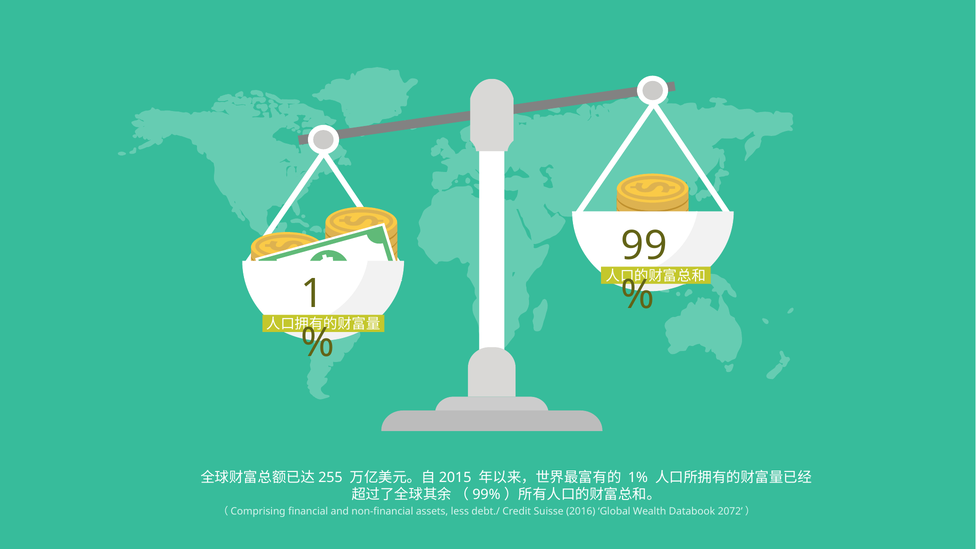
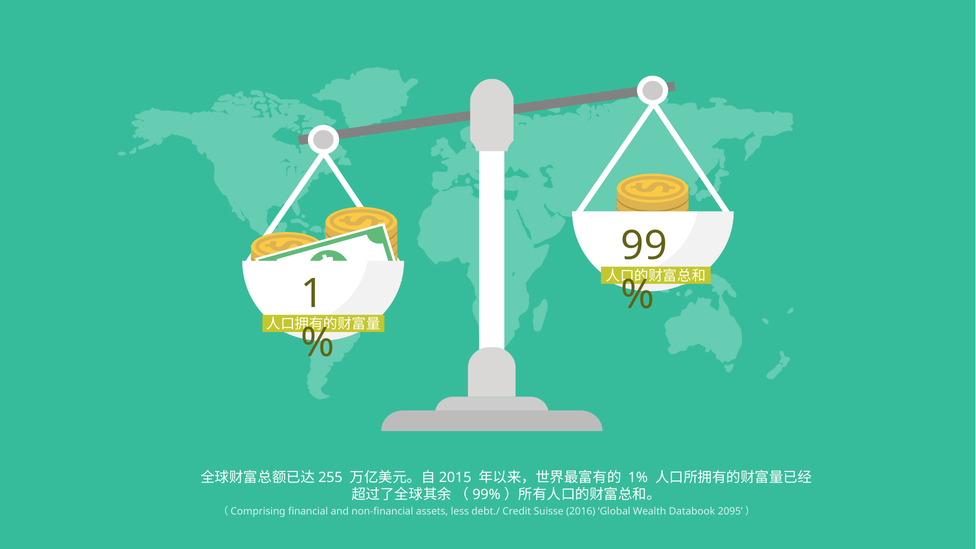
2072: 2072 -> 2095 (730, 511)
